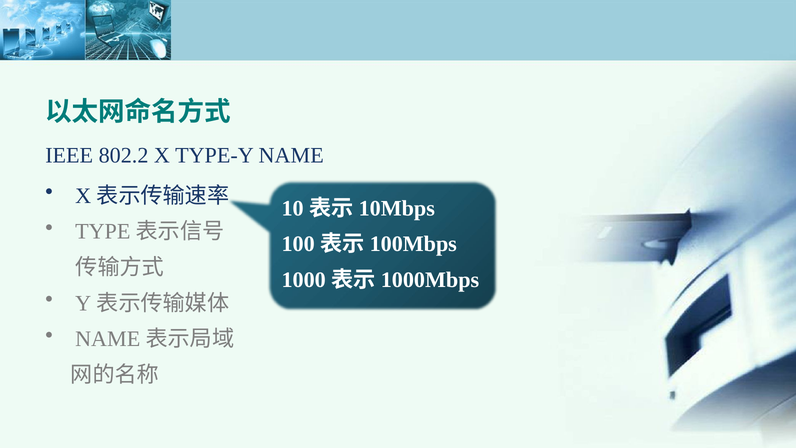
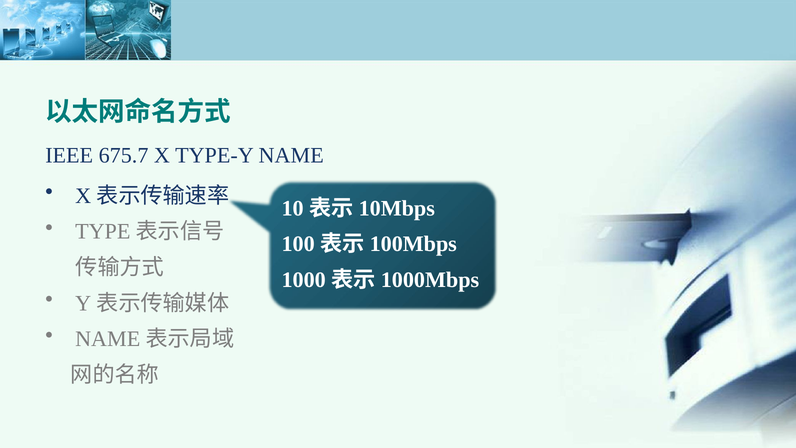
802.2: 802.2 -> 675.7 (124, 155)
